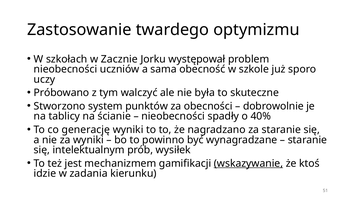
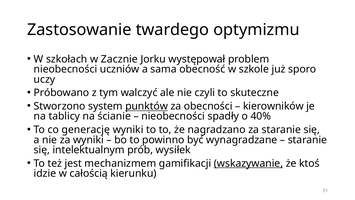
była: była -> czyli (205, 93)
punktów underline: none -> present (147, 106)
dobrowolnie: dobrowolnie -> kierowników (273, 106)
zadania: zadania -> całością (89, 173)
